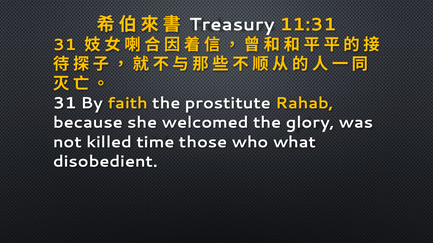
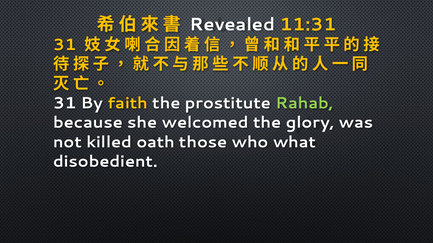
Treasury: Treasury -> Revealed (232, 25)
Rahab colour: yellow -> light green (304, 103)
time: time -> oath (156, 142)
